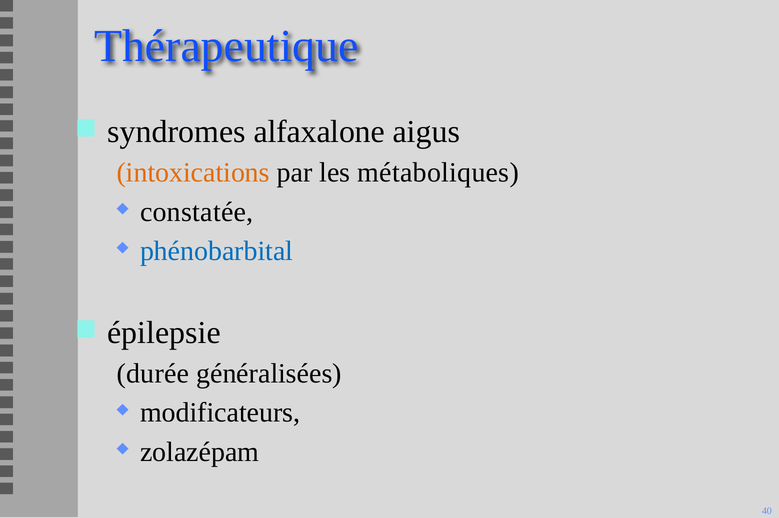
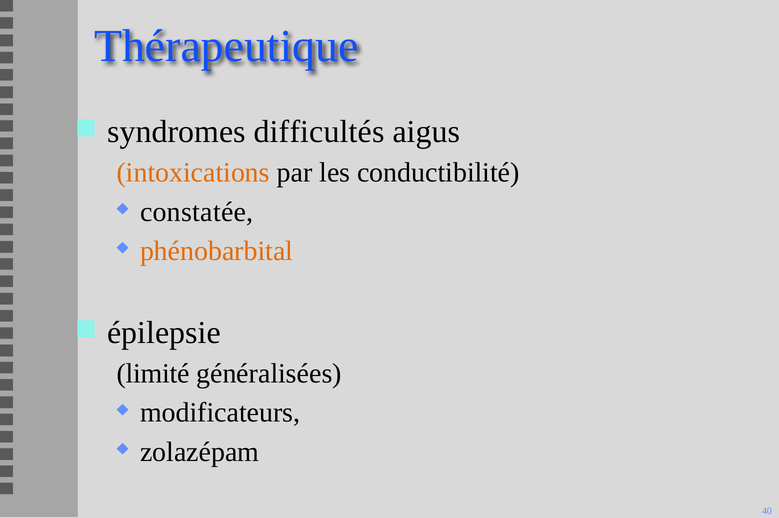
alfaxalone: alfaxalone -> difficultés (319, 132)
métaboliques: métaboliques -> conductibilité (438, 173)
phénobarbital colour: blue -> orange (217, 251)
durée: durée -> limité (153, 374)
